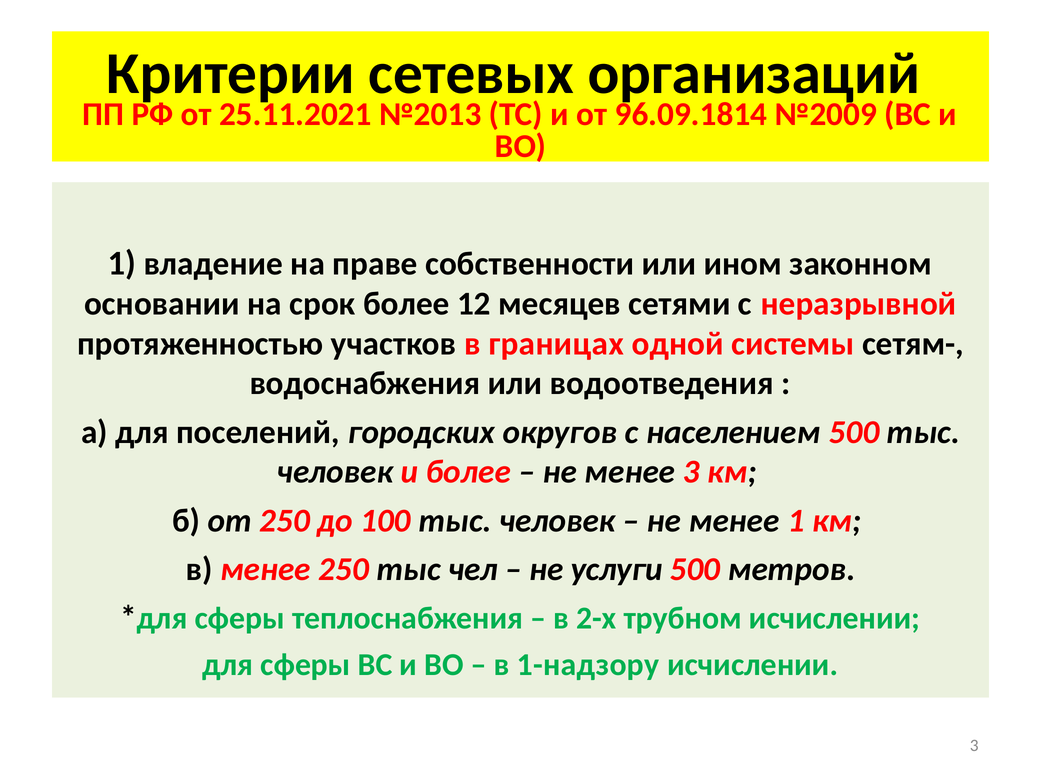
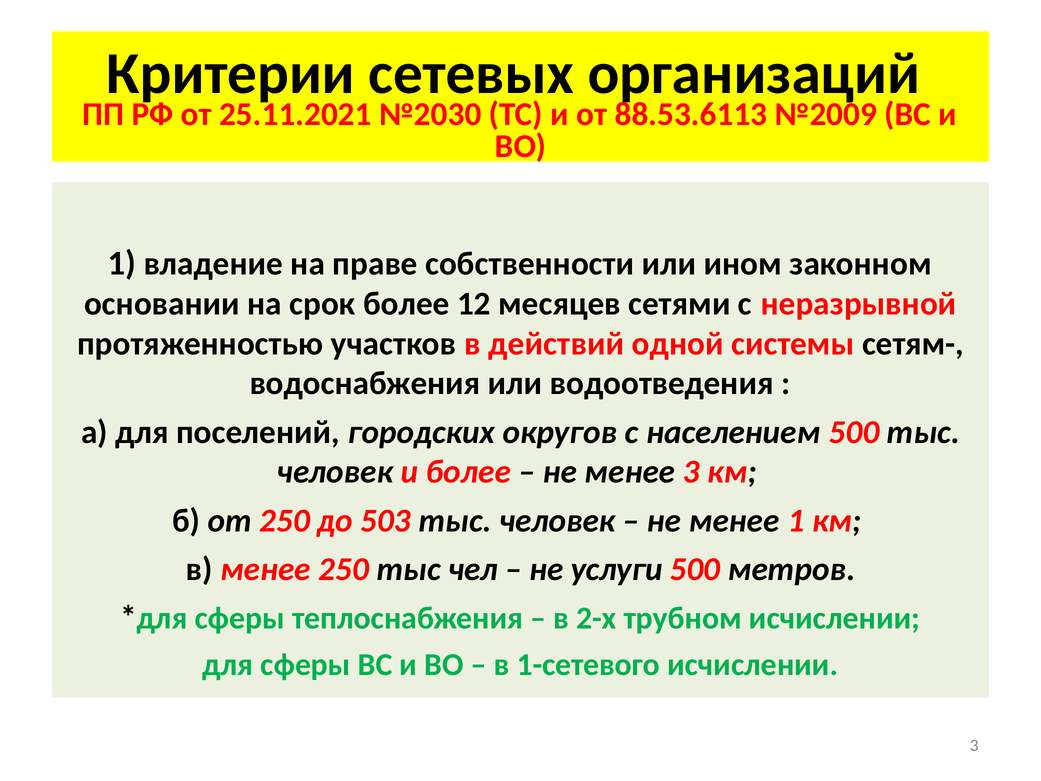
№2013: №2013 -> №2030 (430, 114)
96.09.1814: 96.09.1814 -> 88.53.6113 (691, 114)
границах: границах -> действий (556, 344)
100: 100 -> 503 (386, 520)
1-надзору: 1-надзору -> 1-сетевого (588, 665)
